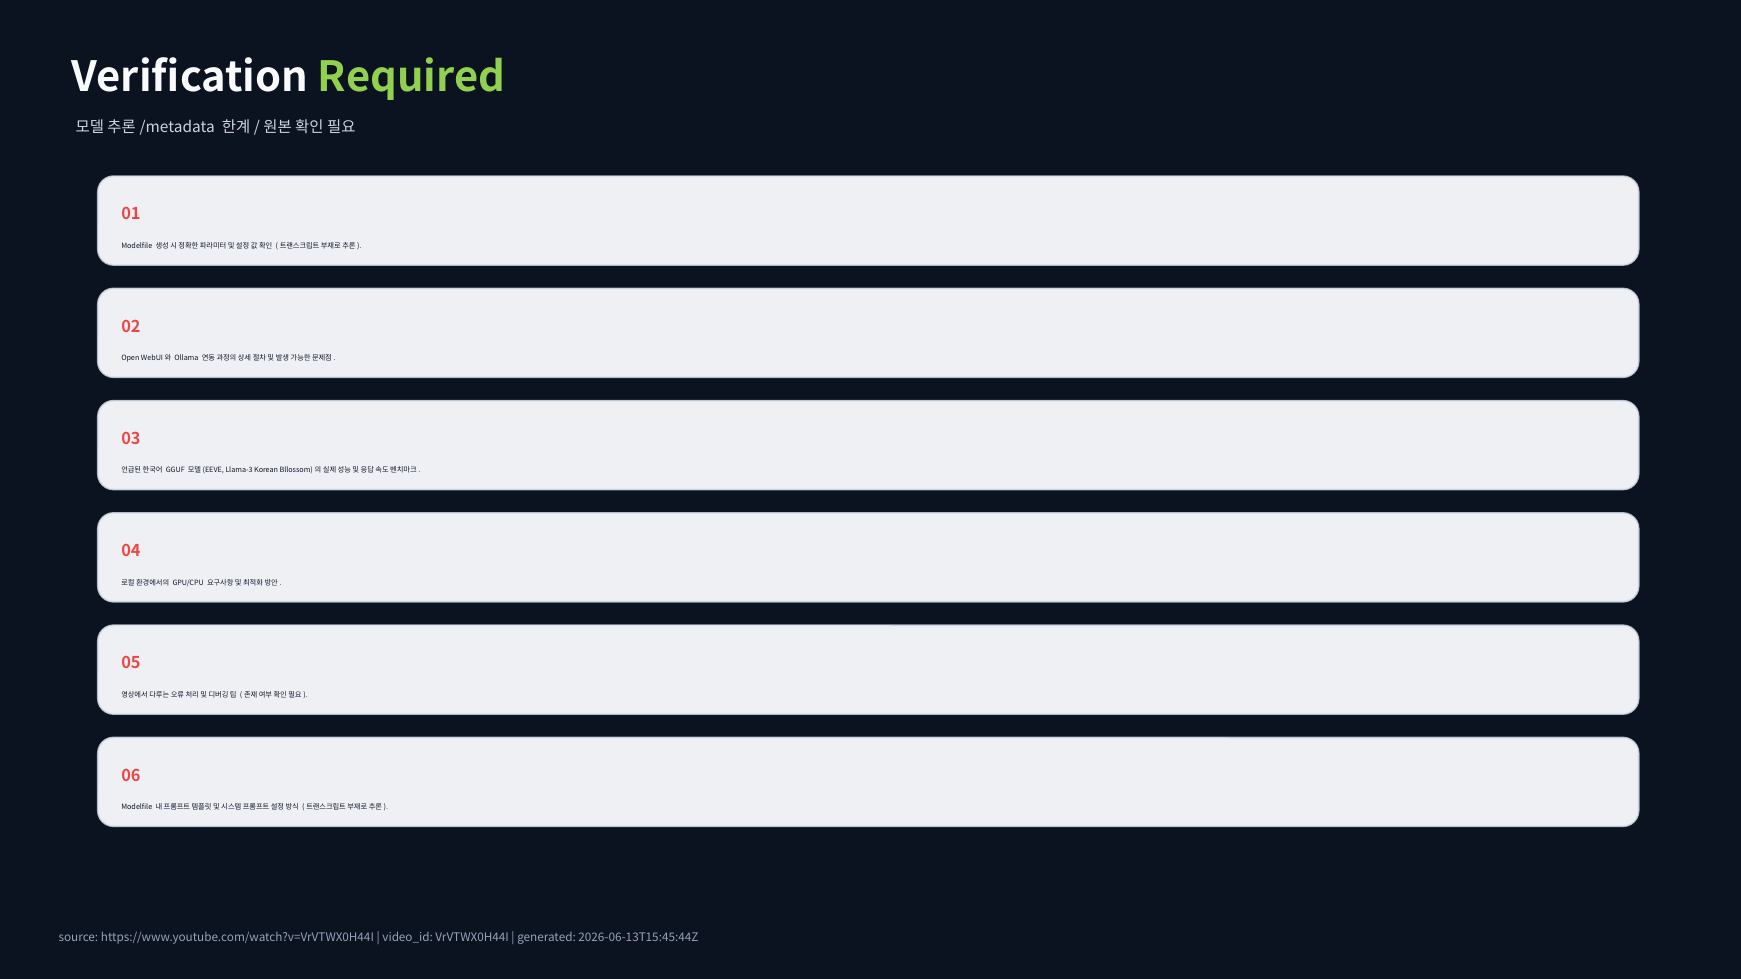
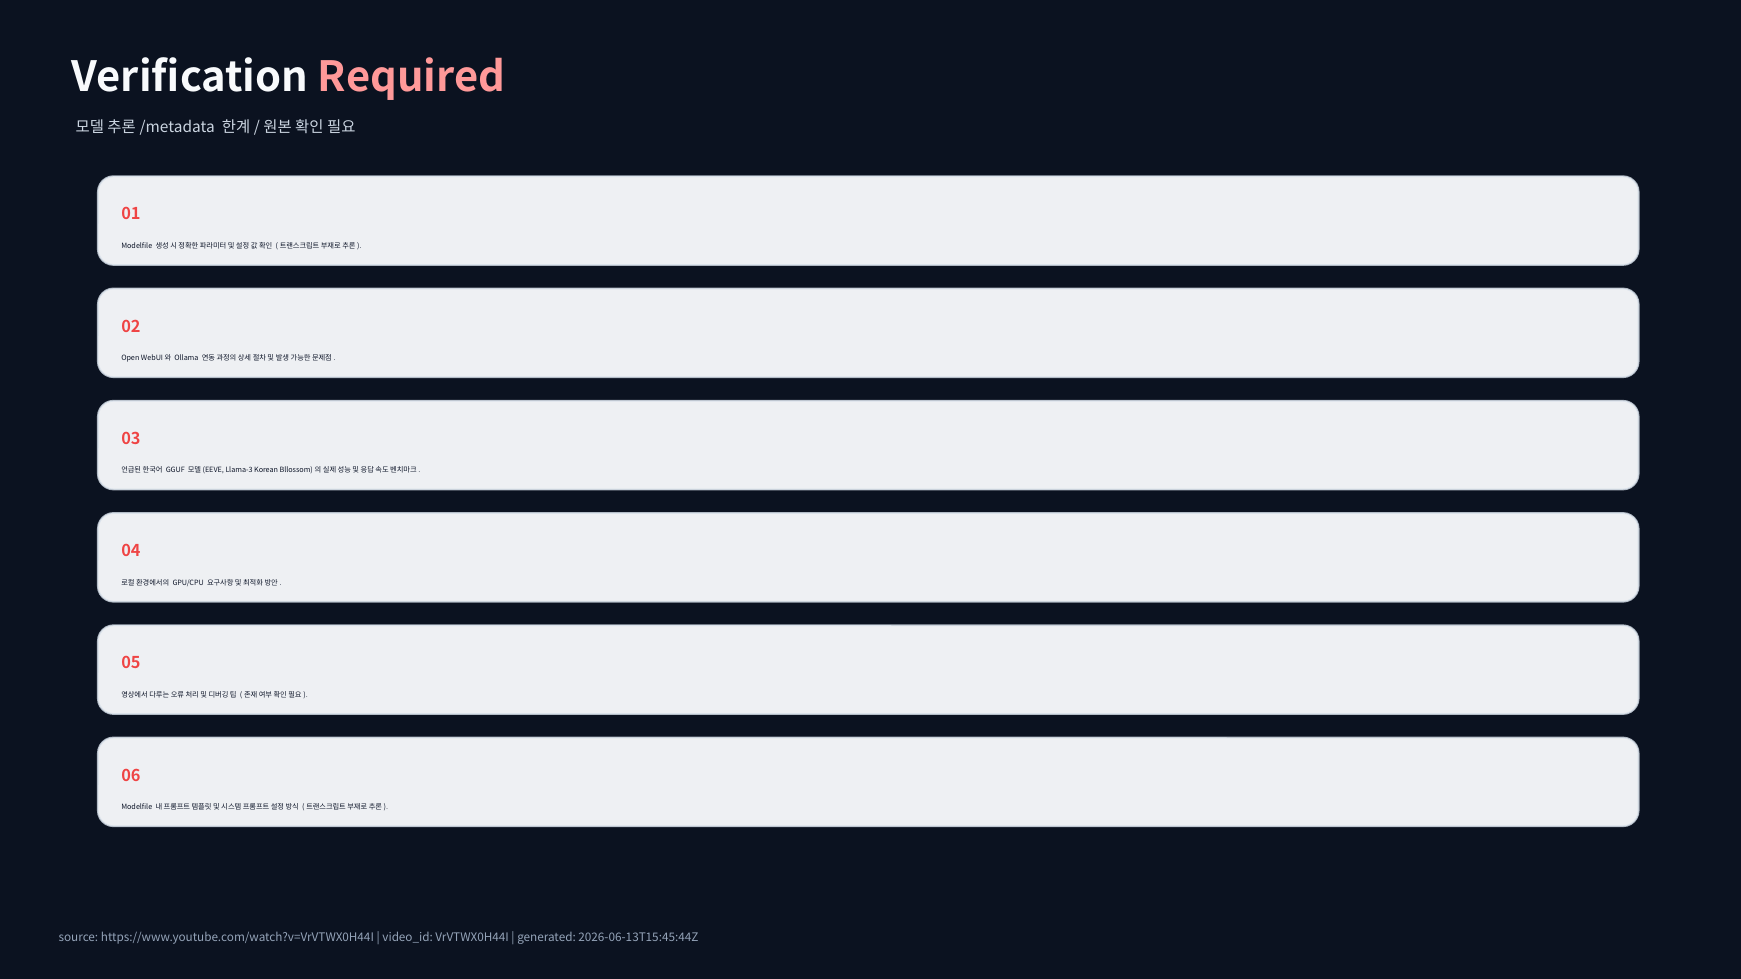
Required colour: light green -> pink (411, 78)
